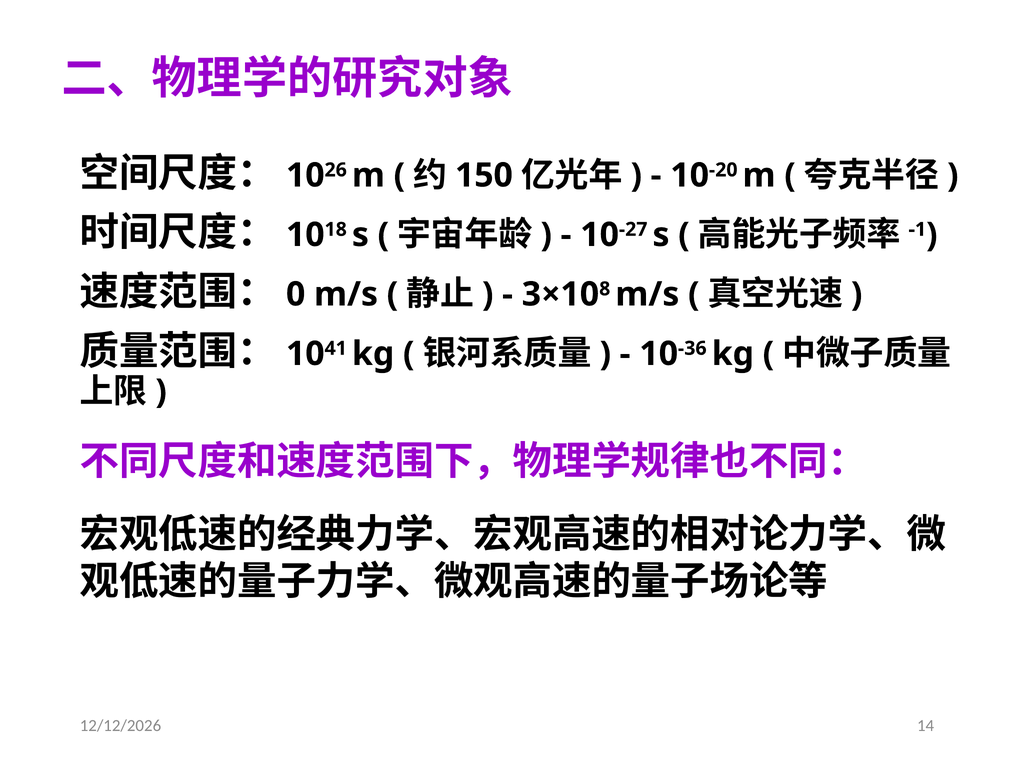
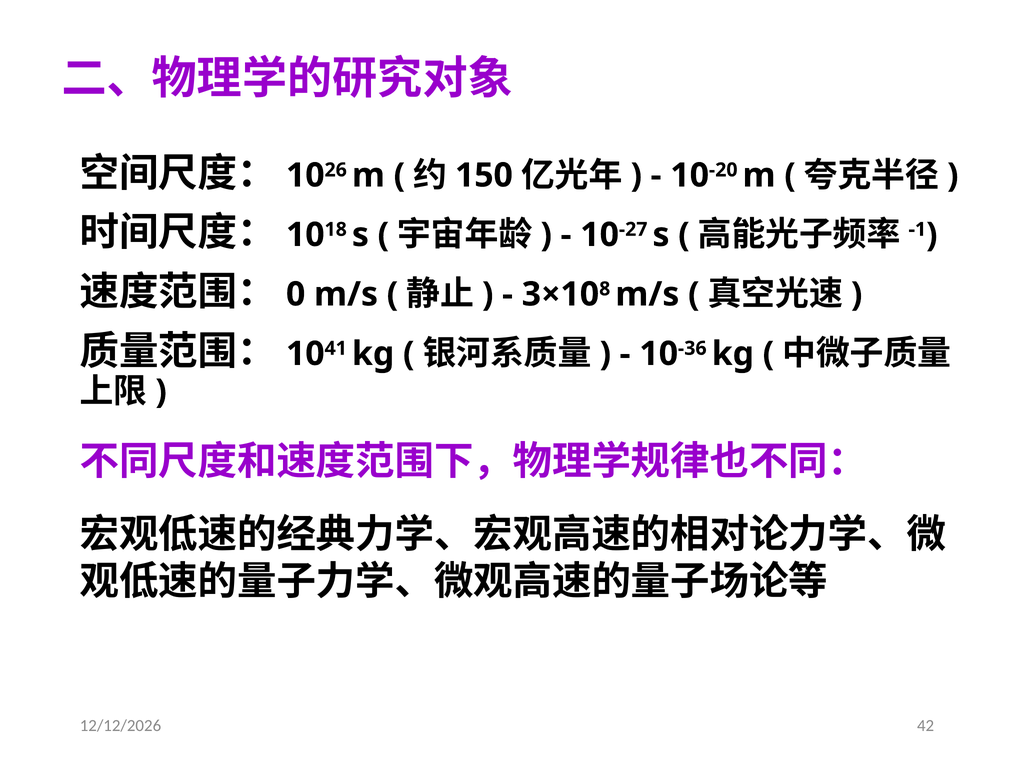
14: 14 -> 42 (926, 726)
